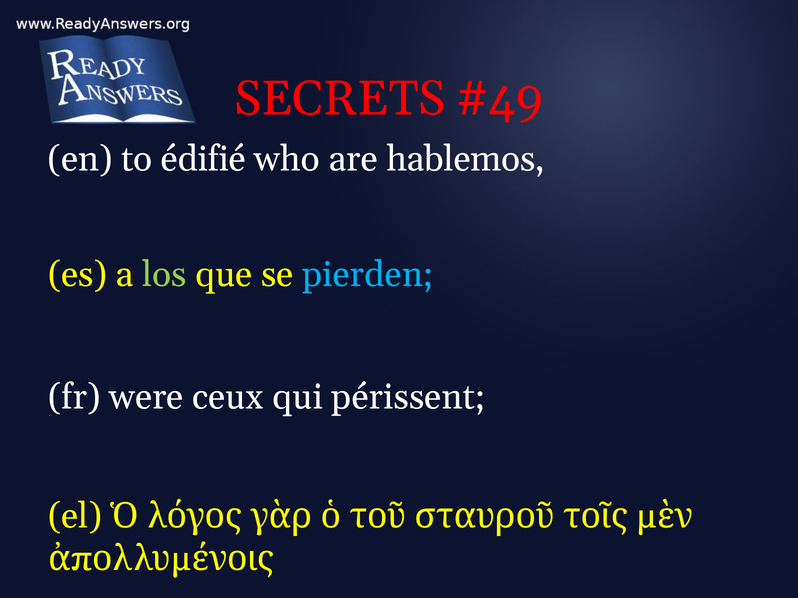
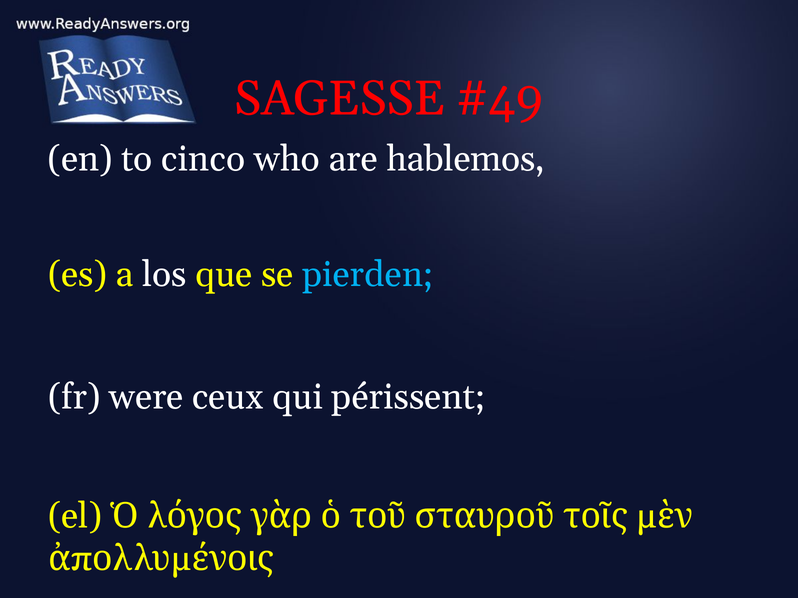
SECRETS: SECRETS -> SAGESSE (340, 99)
édifié: édifié -> cinco (203, 159)
los colour: light green -> white (164, 275)
